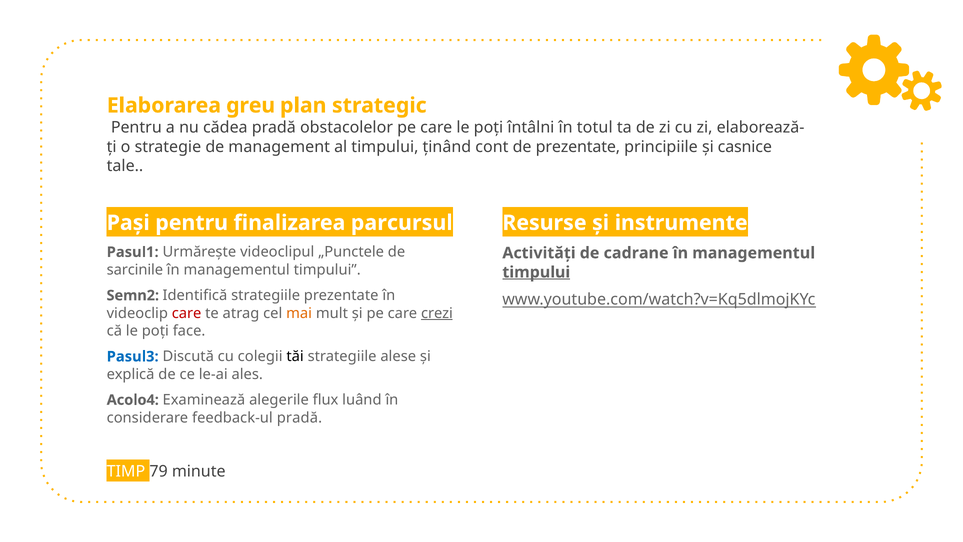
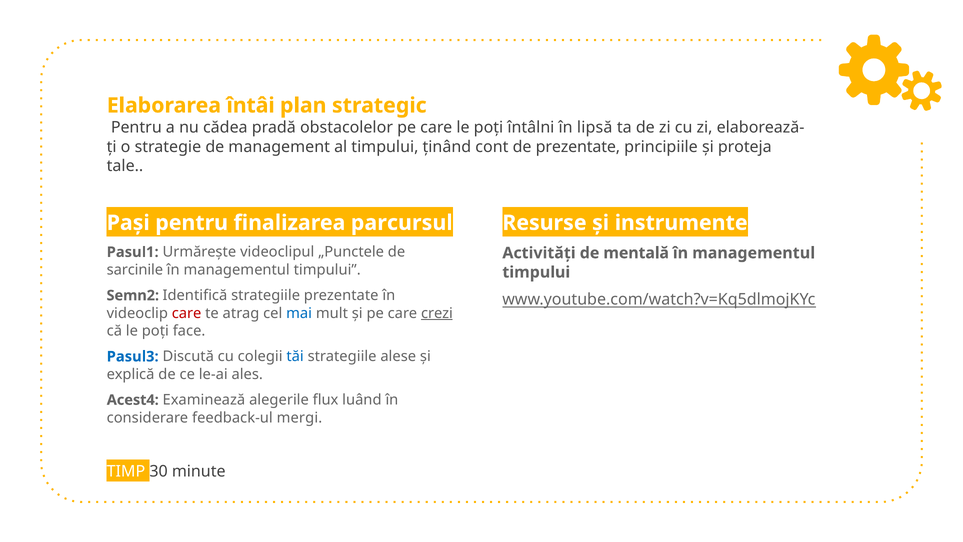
greu: greu -> întâi (251, 105)
totul: totul -> lipsă (595, 128)
casnice: casnice -> proteja (745, 147)
cadrane: cadrane -> mentală (636, 253)
timpului underline: present -> none (536, 272)
mai colour: orange -> blue (299, 313)
tăi colour: black -> blue (295, 356)
Acolo4: Acolo4 -> Acest4 (133, 400)
feedback-ul pradă: pradă -> mergi (299, 417)
79: 79 -> 30 (159, 471)
